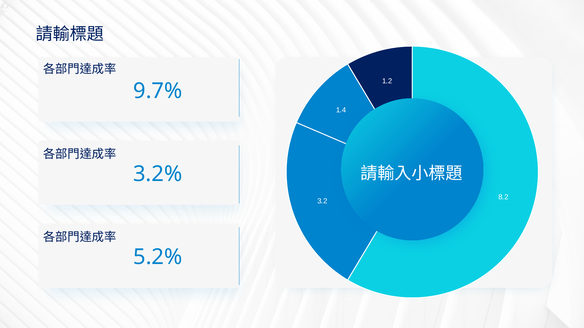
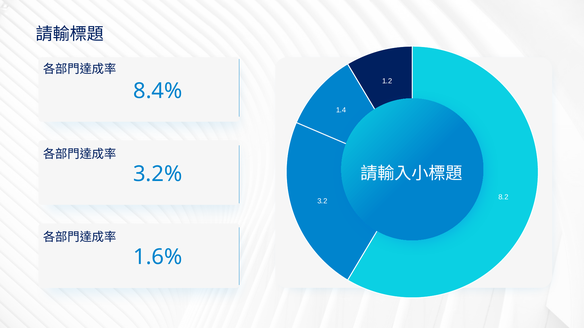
9.7%: 9.7% -> 8.4% (158, 91)
5.2%: 5.2% -> 1.6% (158, 257)
